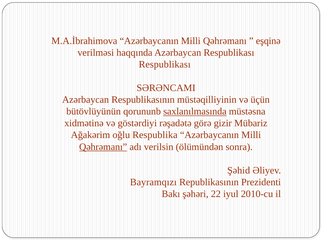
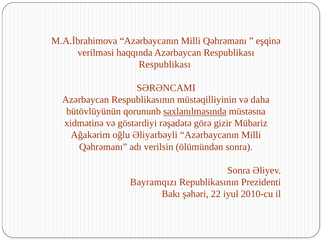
üçün: üçün -> daha (260, 100)
Respublika: Respublika -> Əliyarbəyli (155, 135)
Qəhrəmanı underline: present -> none (103, 147)
Şəhid: Şəhid -> Sonra (239, 171)
